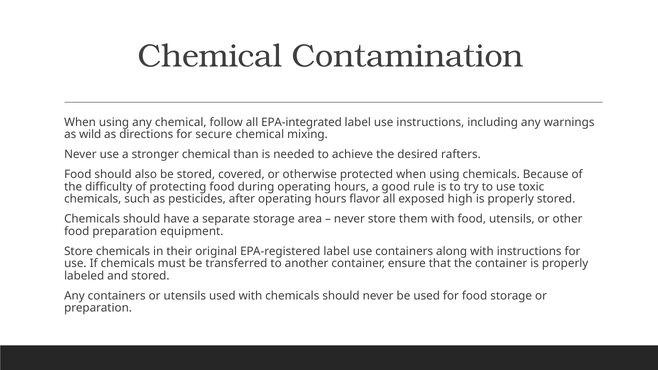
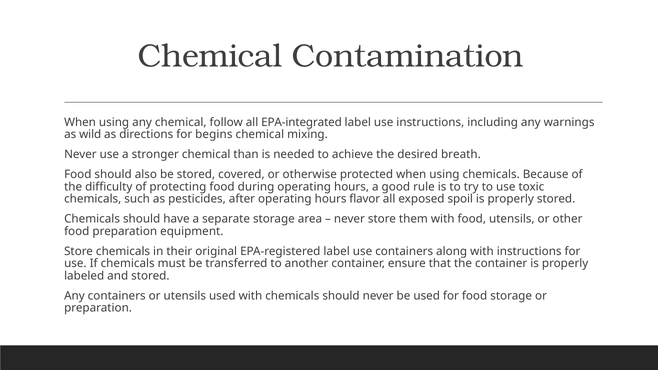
secure: secure -> begins (214, 135)
rafters: rafters -> breath (461, 155)
high: high -> spoil (460, 199)
